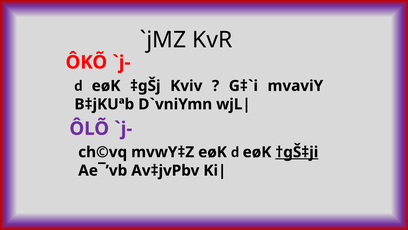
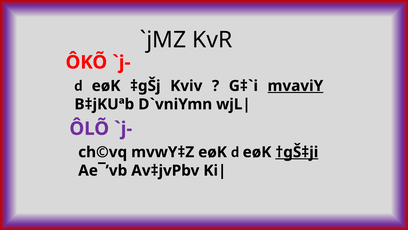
mvaviY underline: none -> present (295, 86)
